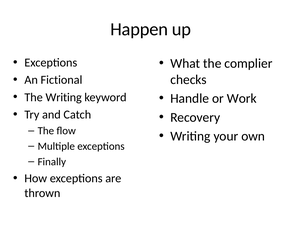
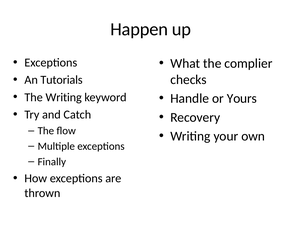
Fictional: Fictional -> Tutorials (62, 80)
Work: Work -> Yours (242, 98)
